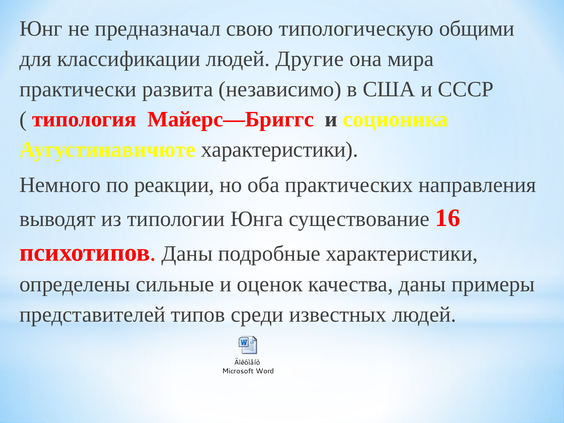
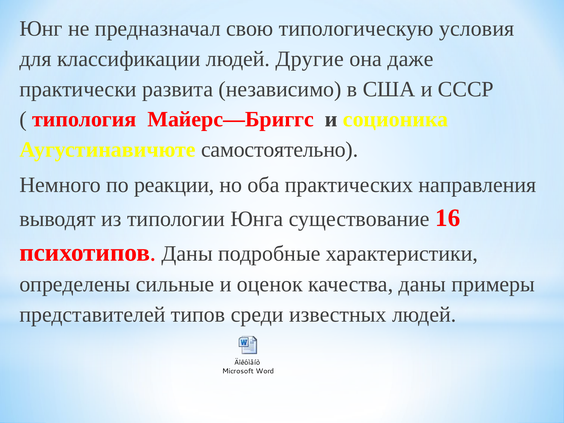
общими: общими -> условия (477, 29)
мира: мира -> даже (411, 59)
Аугустинавичюте характеристики: характеристики -> самостоятельно (280, 150)
